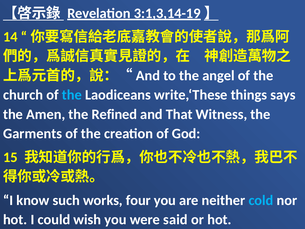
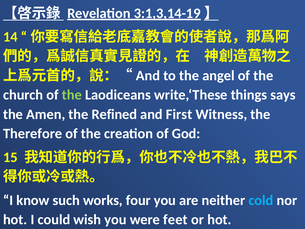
the colour: light blue -> light green (72, 95)
That: That -> First (179, 114)
Garments: Garments -> Therefore (33, 134)
said: said -> feet (175, 219)
